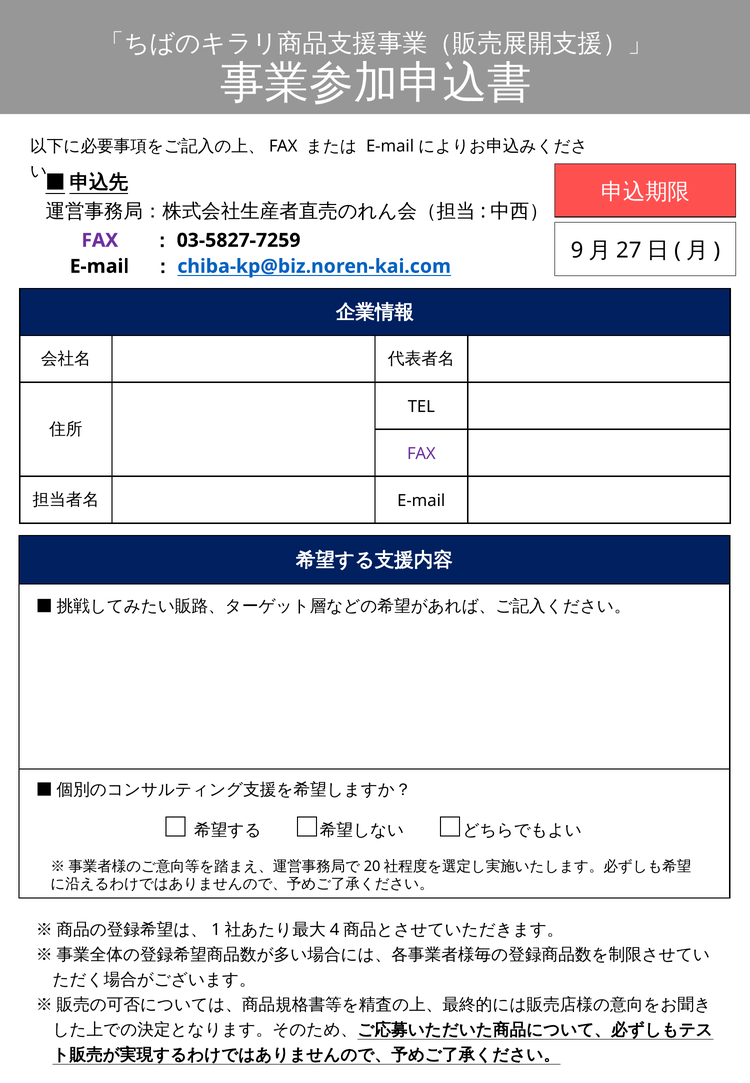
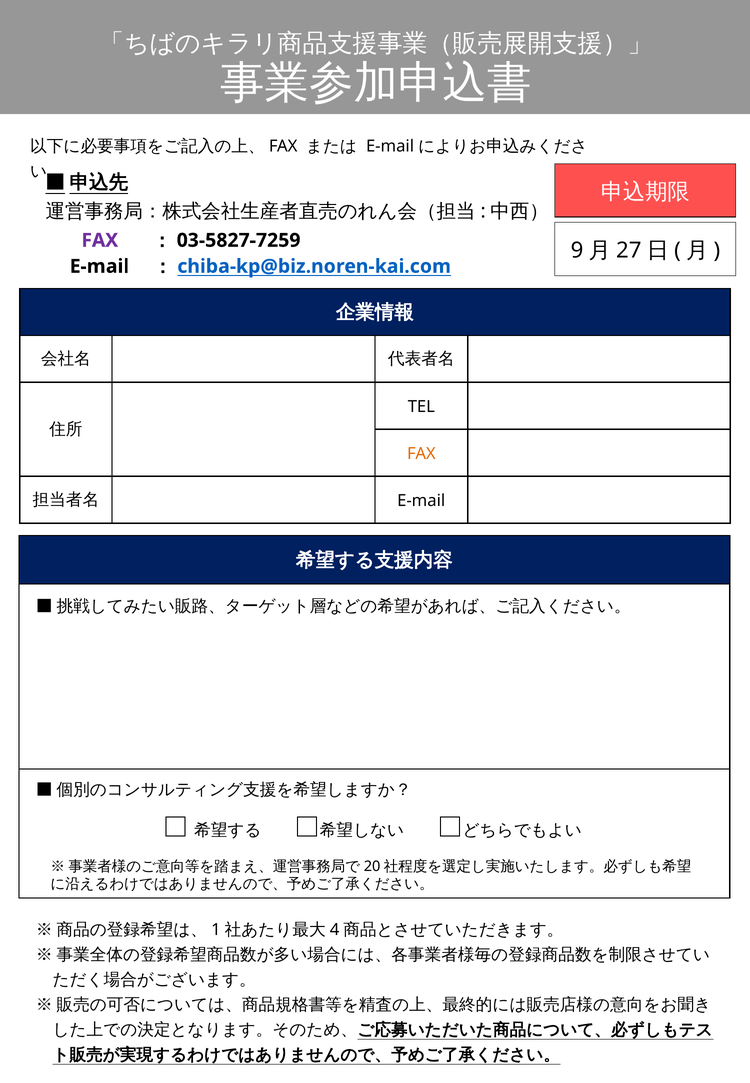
FAX colour: purple -> orange (421, 454)
